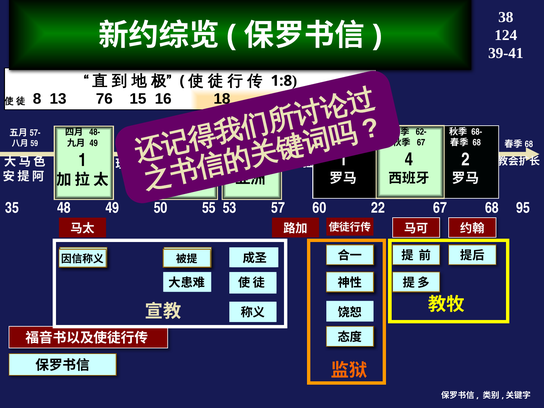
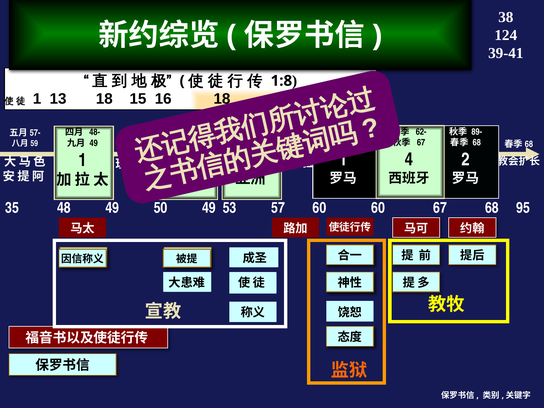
8: 8 -> 1 (37, 99)
13 76: 76 -> 18 (104, 99)
68-: 68- -> 89- (477, 132)
50 55: 55 -> 49 (209, 208)
60 22: 22 -> 60 (378, 208)
